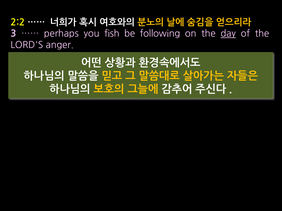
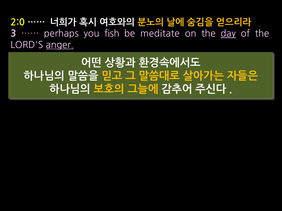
2:2: 2:2 -> 2:0 (18, 22)
following: following -> meditate (160, 34)
anger underline: none -> present (60, 45)
